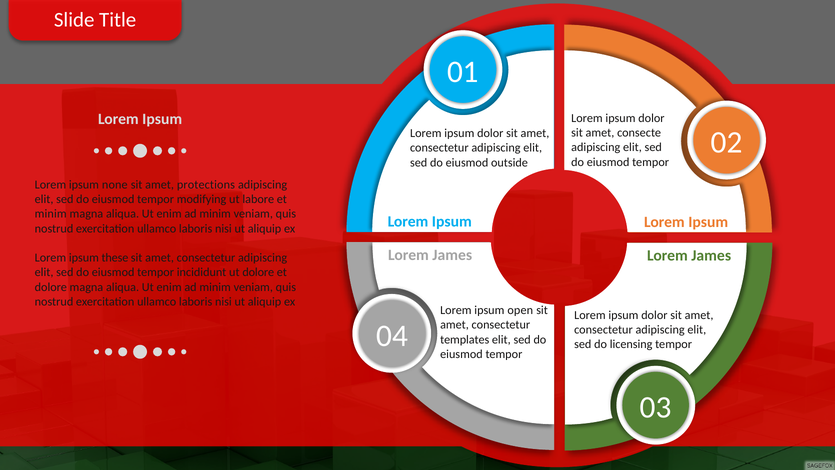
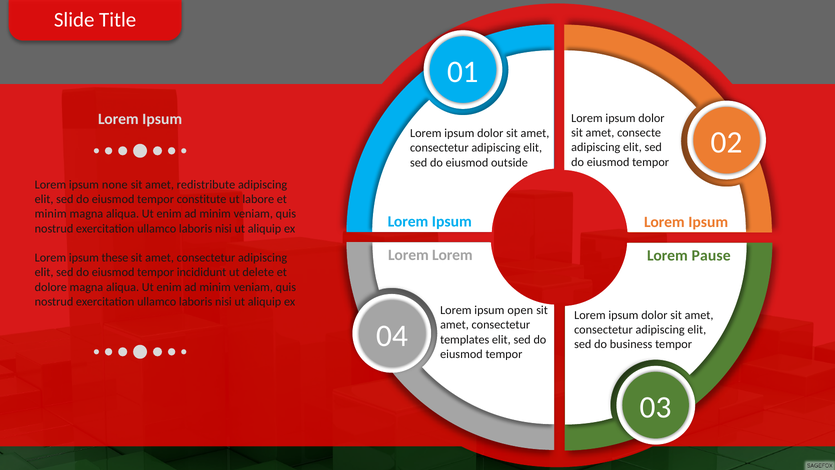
protections: protections -> redistribute (206, 184)
modifying: modifying -> constitute (202, 199)
James: James -> Lorem (452, 255)
James: James -> Pause (711, 255)
ut dolore: dolore -> delete (258, 272)
licensing: licensing -> business (631, 344)
